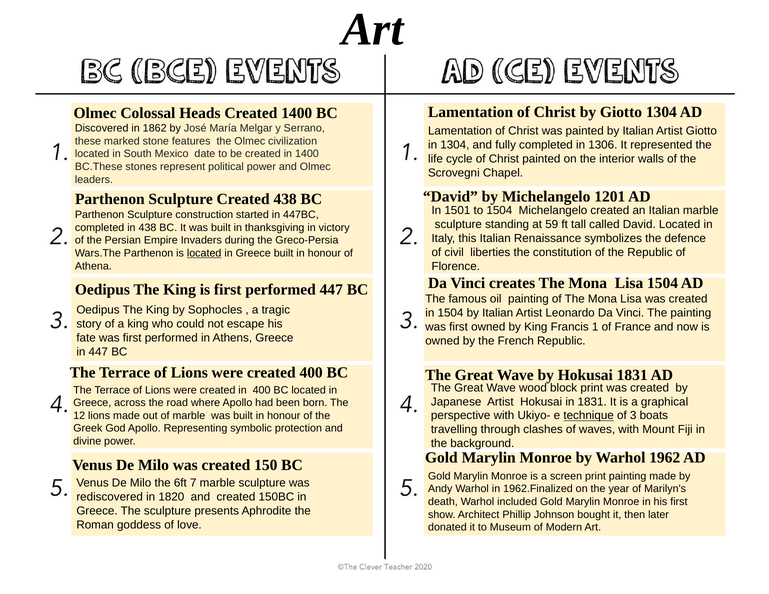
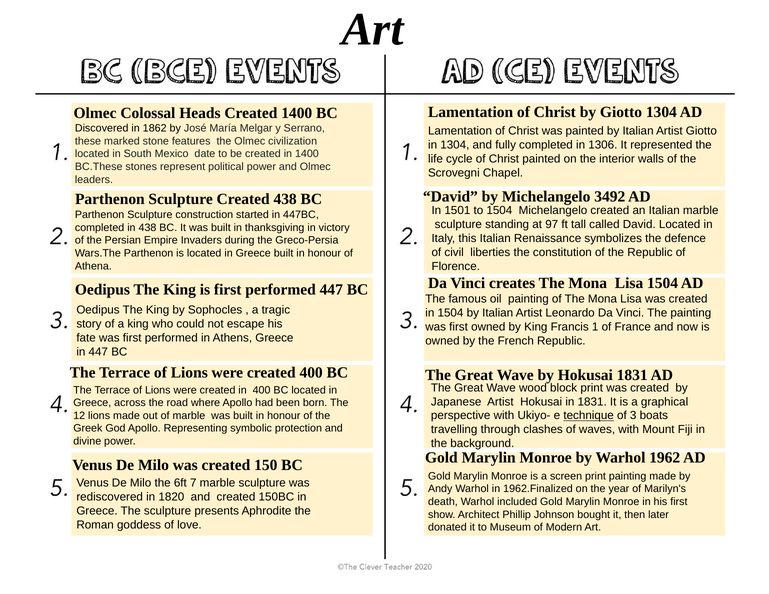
1201: 1201 -> 3492 (610, 197)
59: 59 -> 97 (552, 224)
located underline: present -> none (204, 253)
